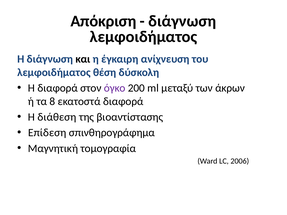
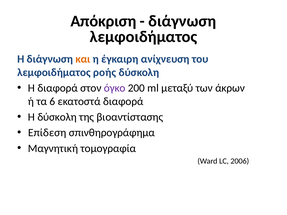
και colour: black -> orange (83, 59)
θέση: θέση -> ροής (105, 73)
8: 8 -> 6 (52, 102)
Η διάθεση: διάθεση -> δύσκολη (57, 117)
